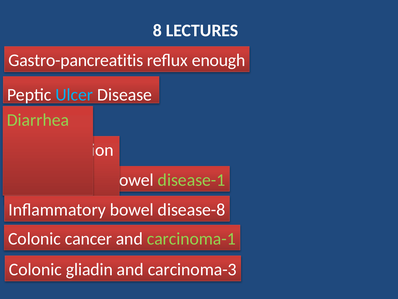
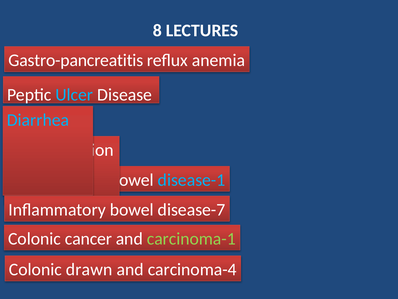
enough: enough -> anemia (219, 60)
Diarrhea colour: light green -> light blue (38, 120)
disease-1 colour: light green -> light blue (192, 180)
disease-8: disease-8 -> disease-7 (192, 209)
gliadin: gliadin -> drawn (89, 269)
carcinoma-3: carcinoma-3 -> carcinoma-4 (192, 269)
